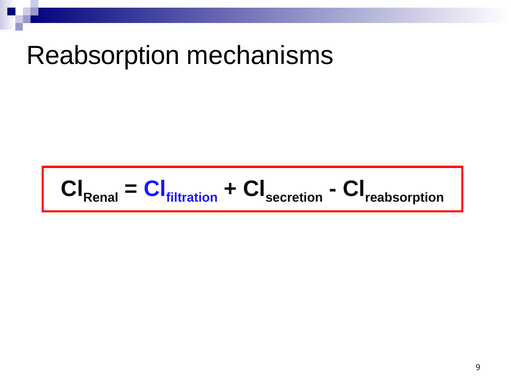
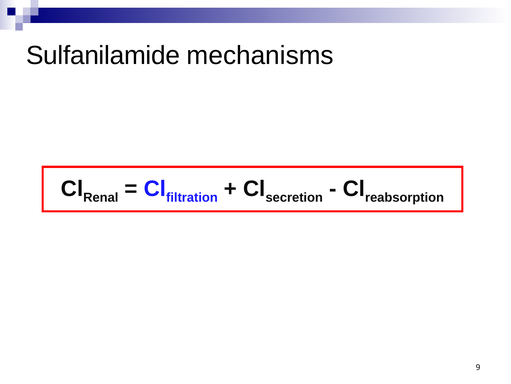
Reabsorption: Reabsorption -> Sulfanilamide (103, 56)
